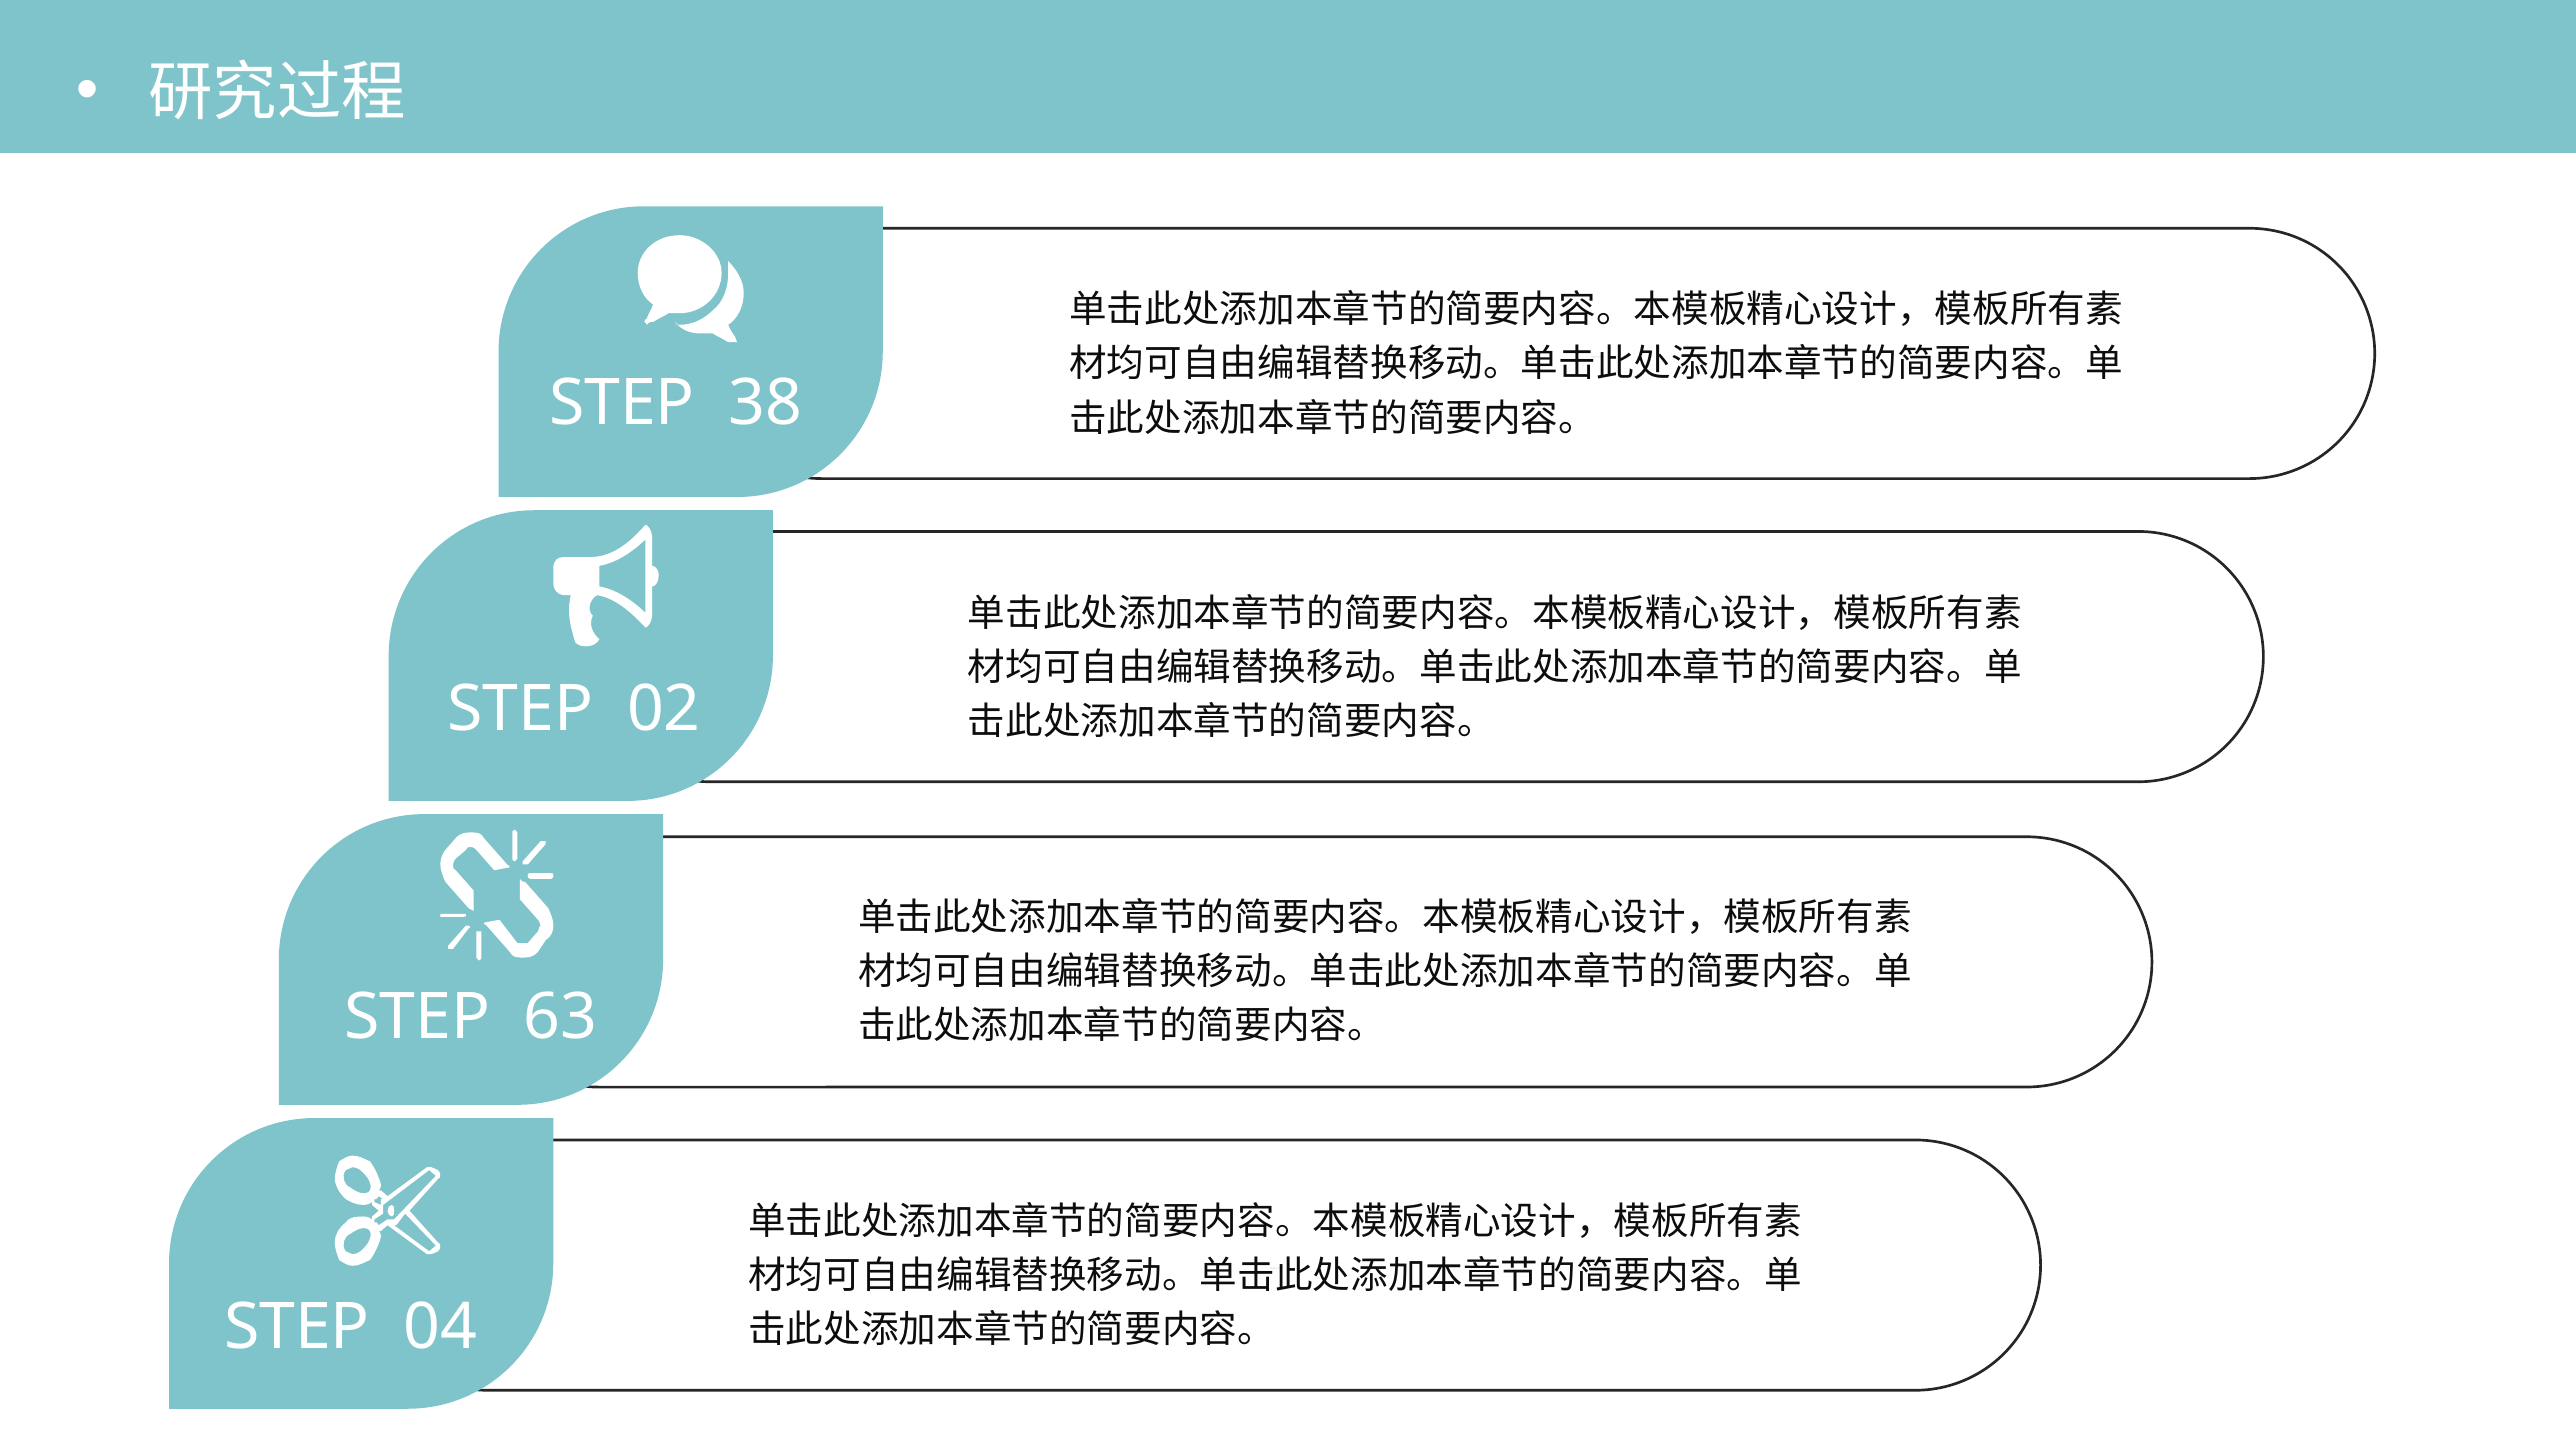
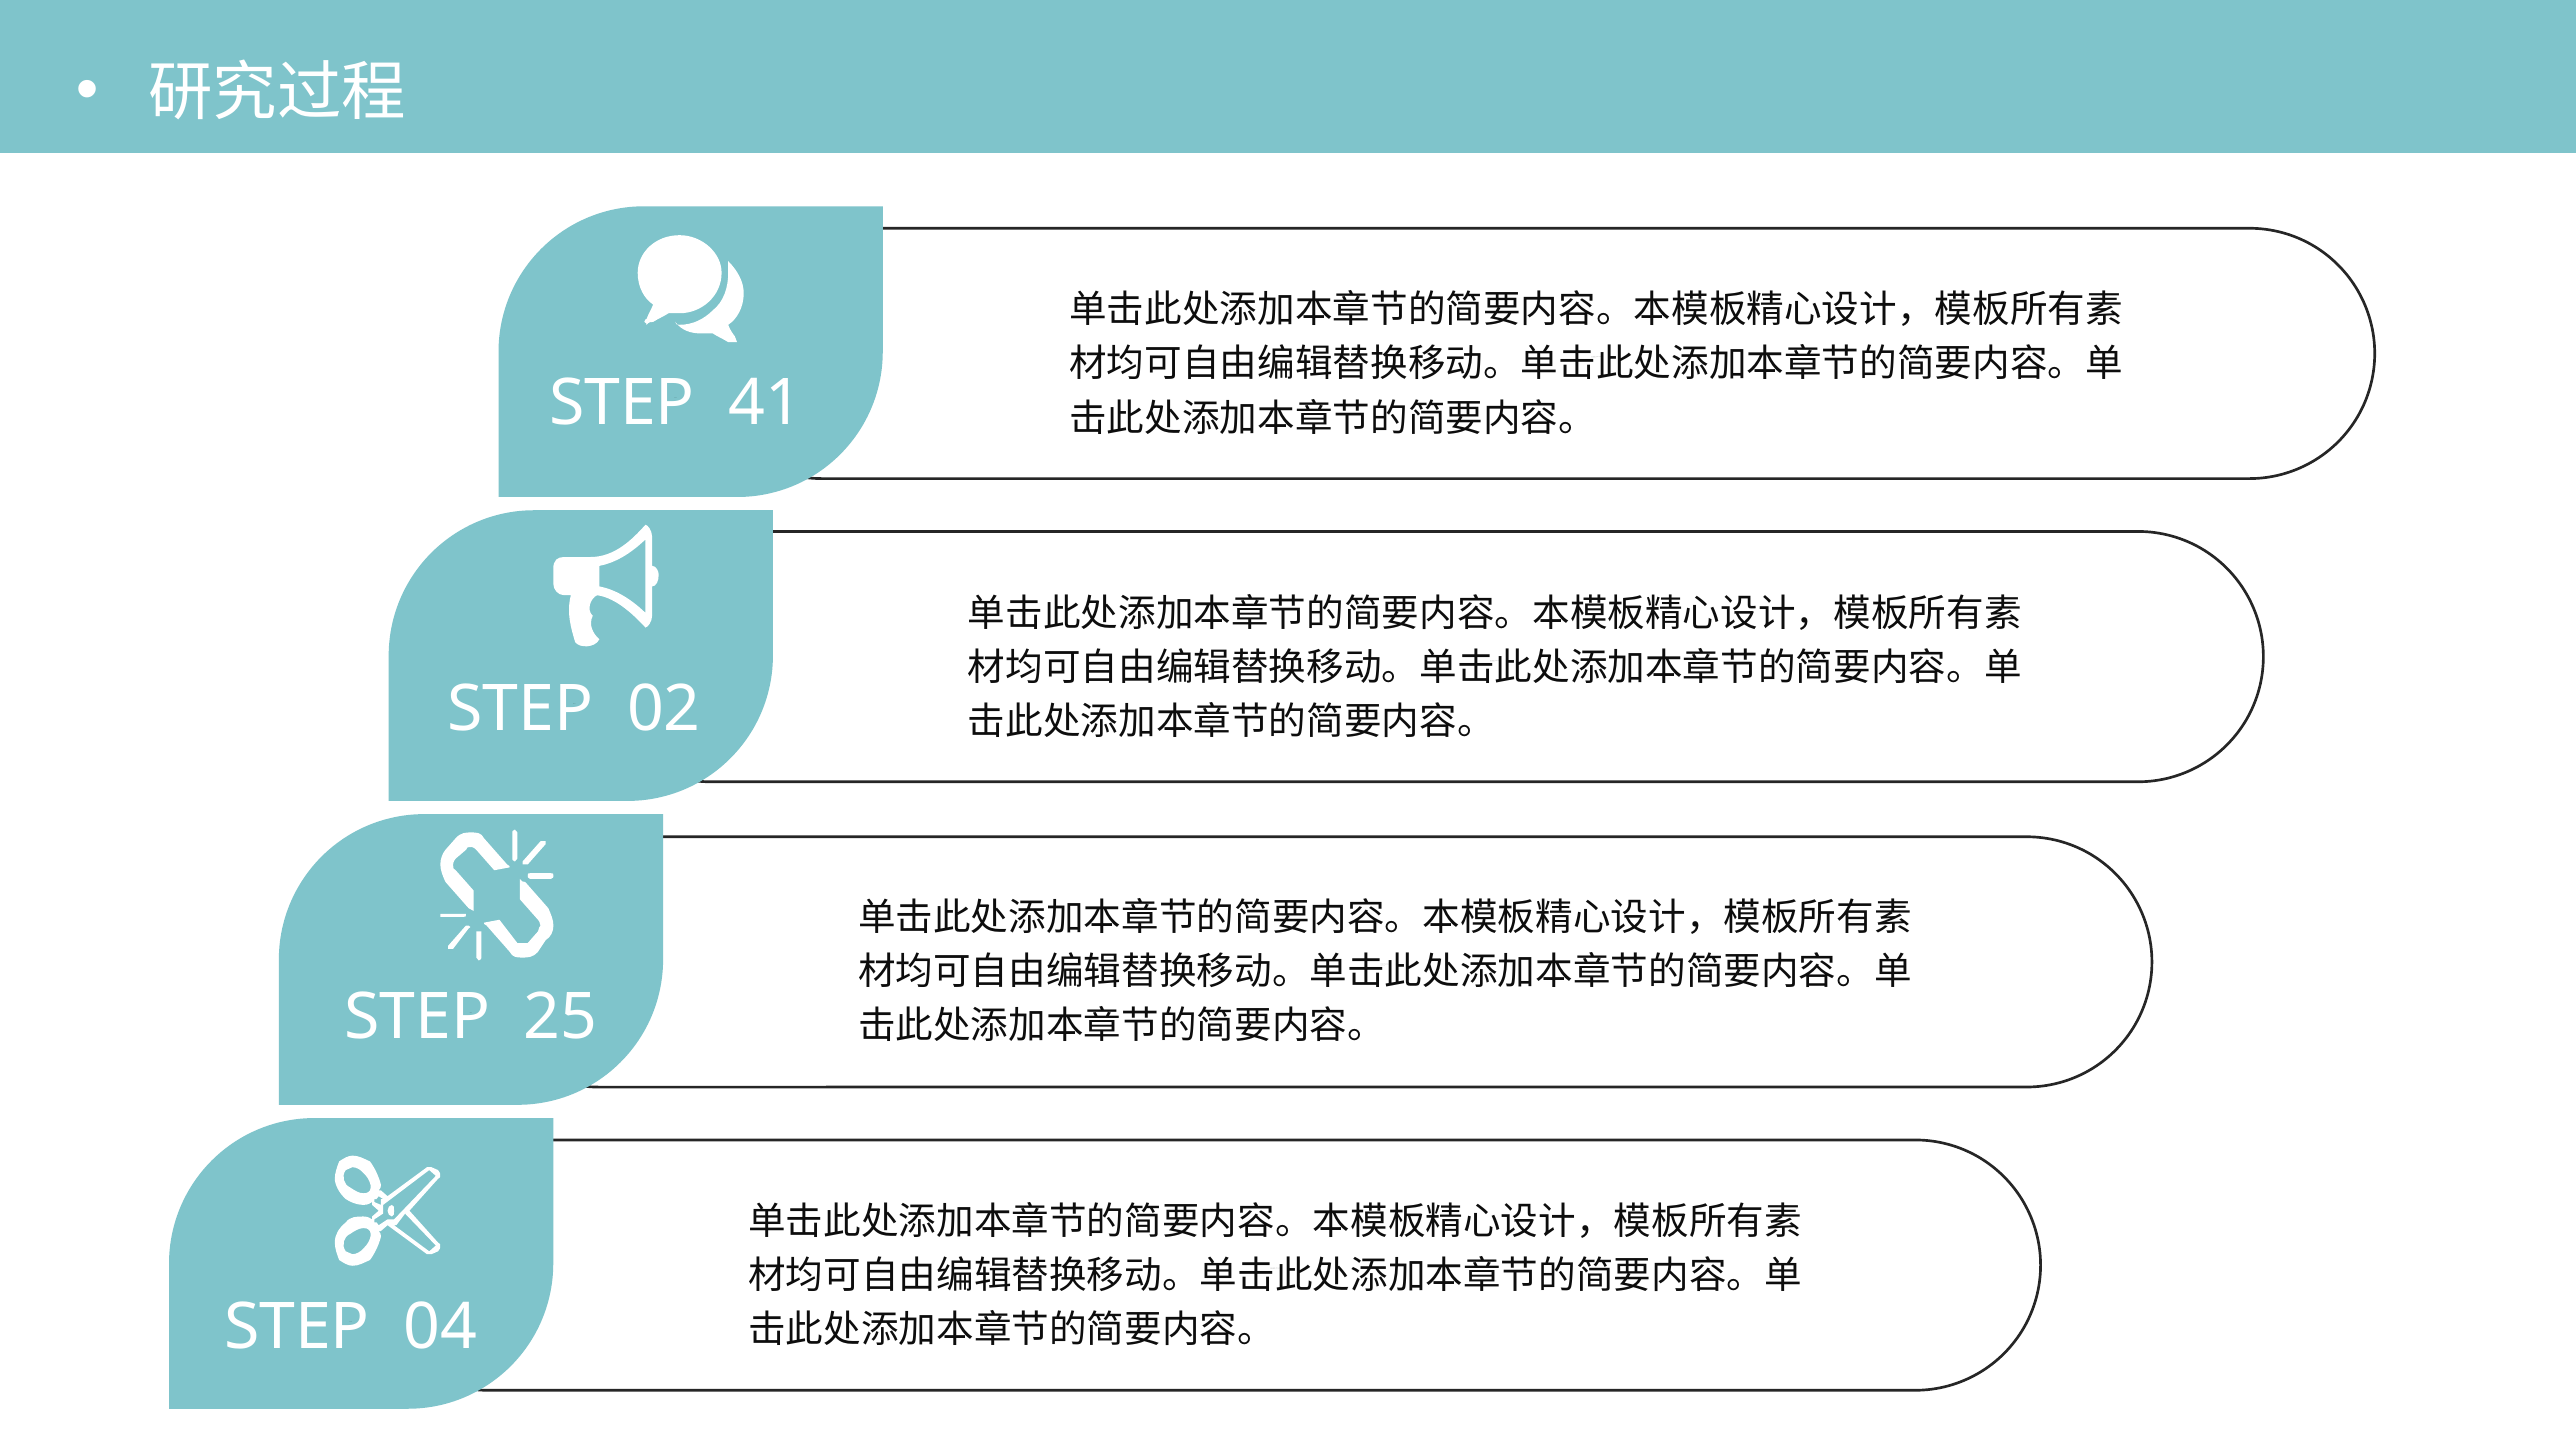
38: 38 -> 41 (765, 403)
63: 63 -> 25 (561, 1017)
